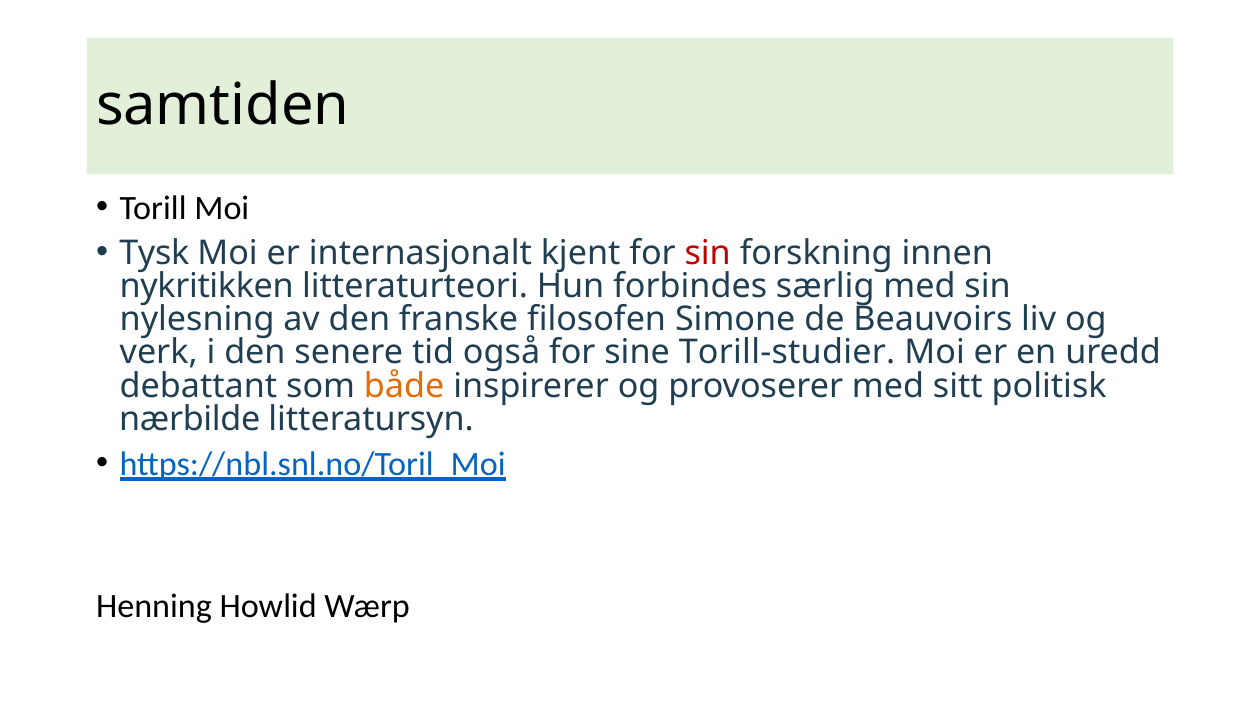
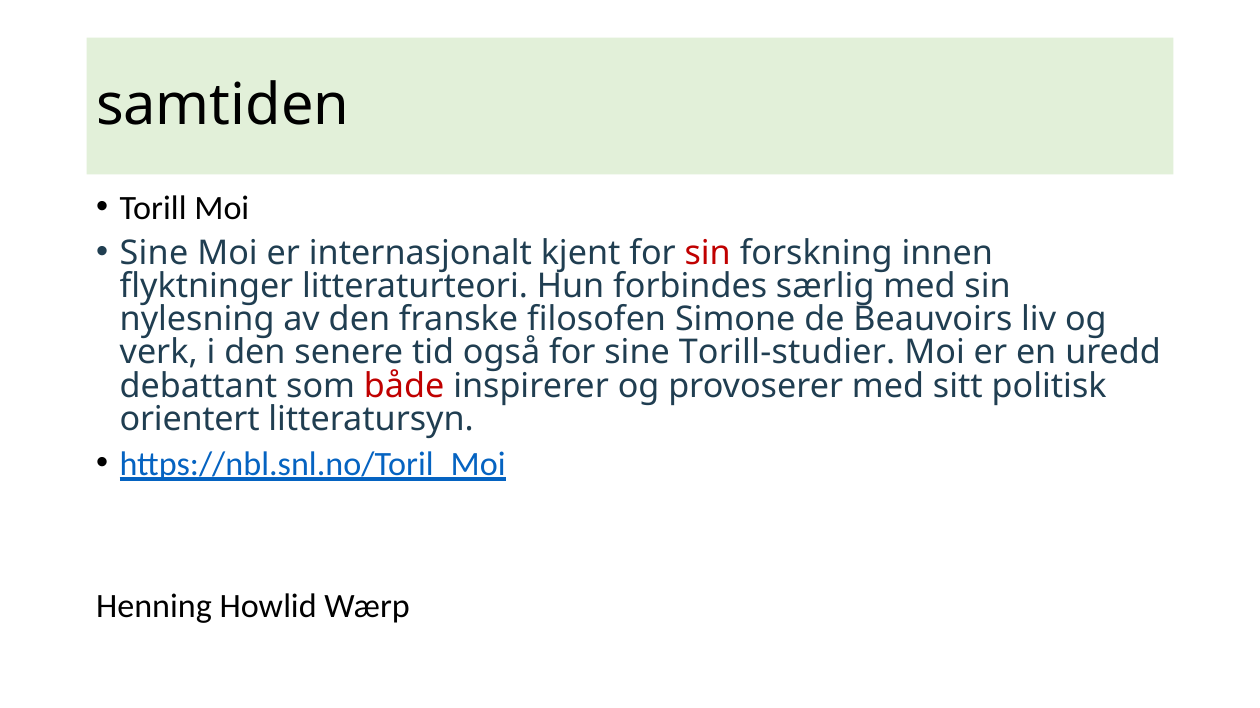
Tysk: Tysk -> Sine (154, 254)
nykritikken: nykritikken -> flyktninger (207, 287)
både colour: orange -> red (404, 386)
nærbilde: nærbilde -> orientert (190, 419)
